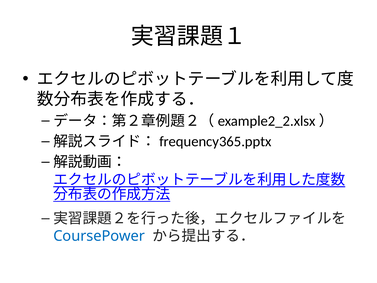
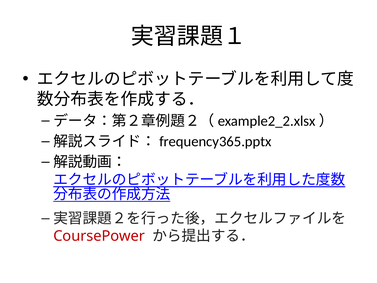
CoursePower colour: blue -> red (99, 236)
